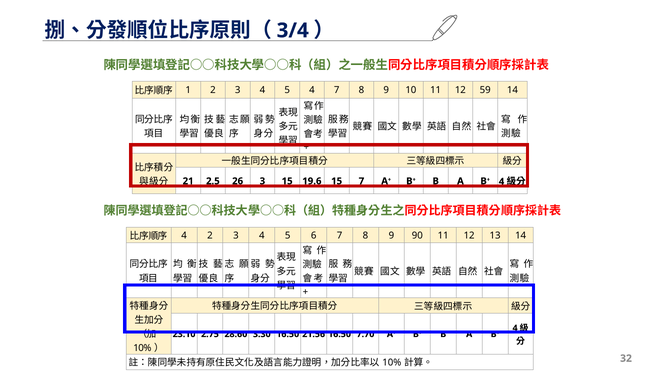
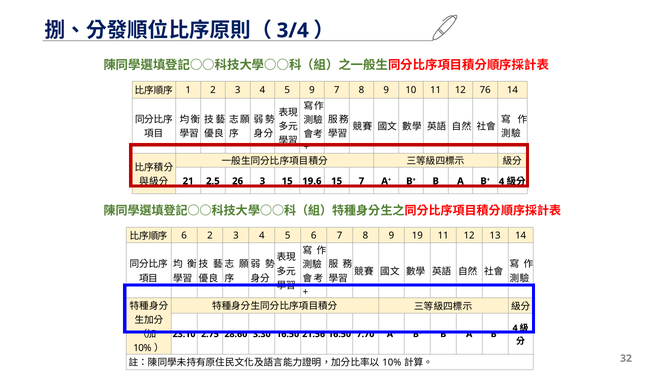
5 4: 4 -> 9 (312, 90)
59: 59 -> 76 (485, 90)
4: 4 -> 6 (184, 236)
90: 90 -> 19 (417, 236)
